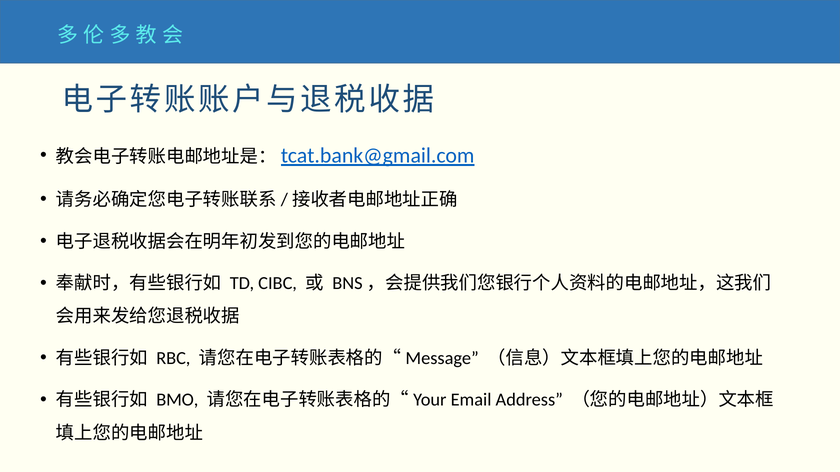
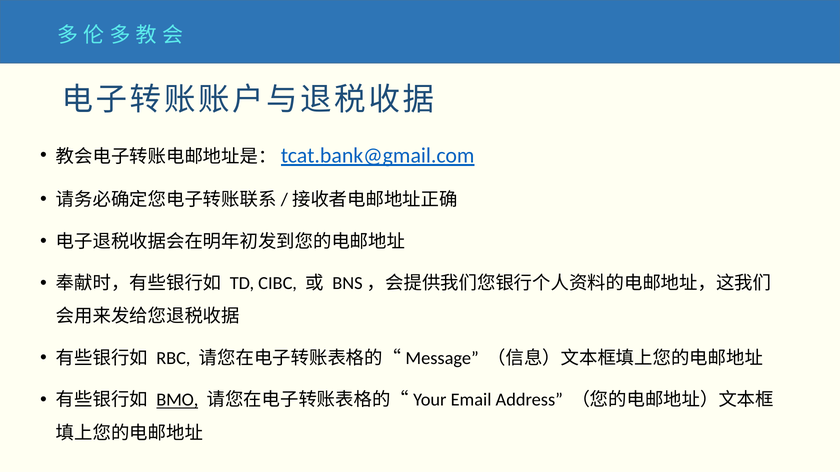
BMO underline: none -> present (177, 400)
